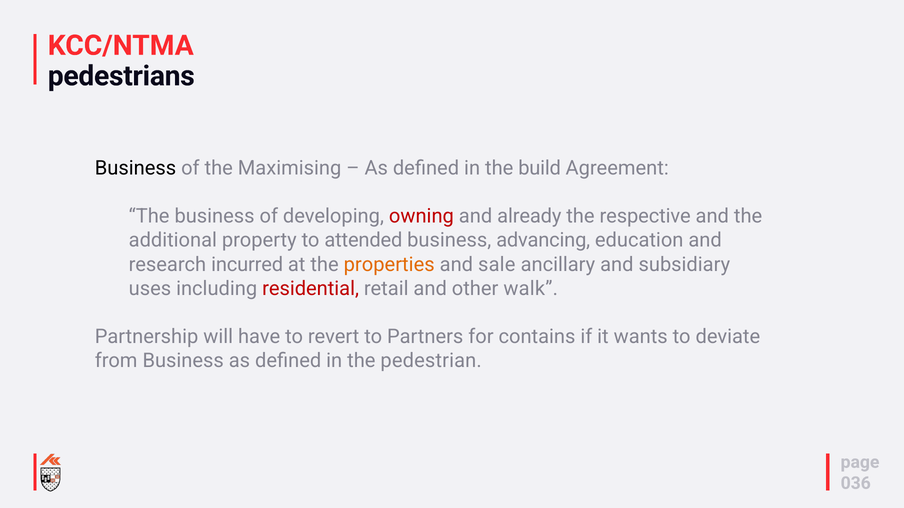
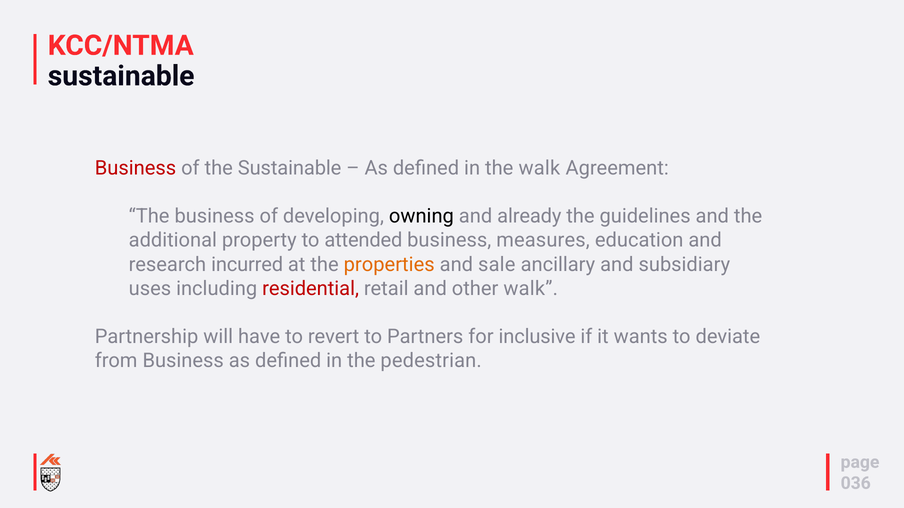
pedestrians: pedestrians -> sustainable (121, 76)
Business colour: black -> red (135, 168)
the Maximising: Maximising -> Sustainable (290, 168)
the build: build -> walk (539, 168)
owning colour: red -> black (421, 216)
respective: respective -> guidelines (645, 216)
advancing: advancing -> measures (543, 241)
contains: contains -> inclusive (537, 337)
